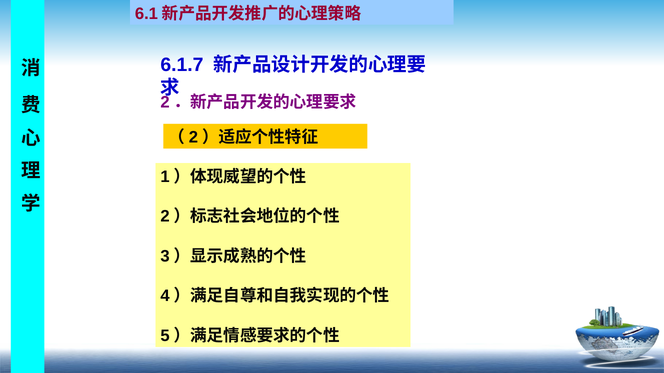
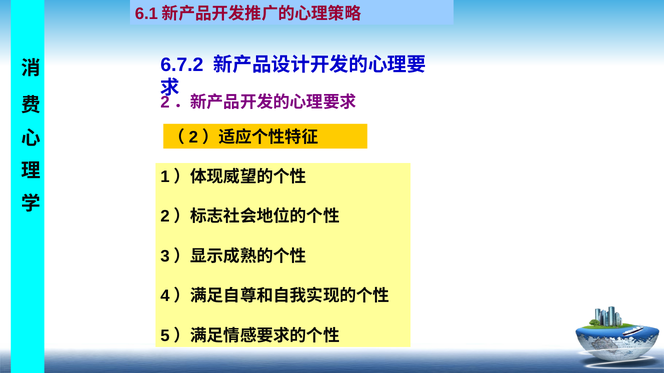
6.1.7: 6.1.7 -> 6.7.2 (182, 65)
